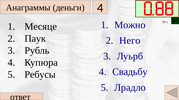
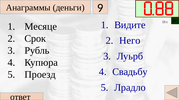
деньги 4: 4 -> 9 (100, 8)
Можно: Можно -> Видите (130, 25)
Паук: Паук -> Срок (35, 39)
Ребусы: Ребусы -> Проезд (40, 75)
